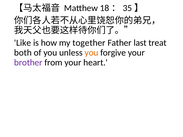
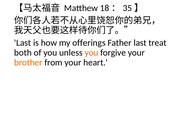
Like: Like -> Last (23, 43)
together: together -> offerings (89, 43)
brother colour: purple -> orange (28, 63)
